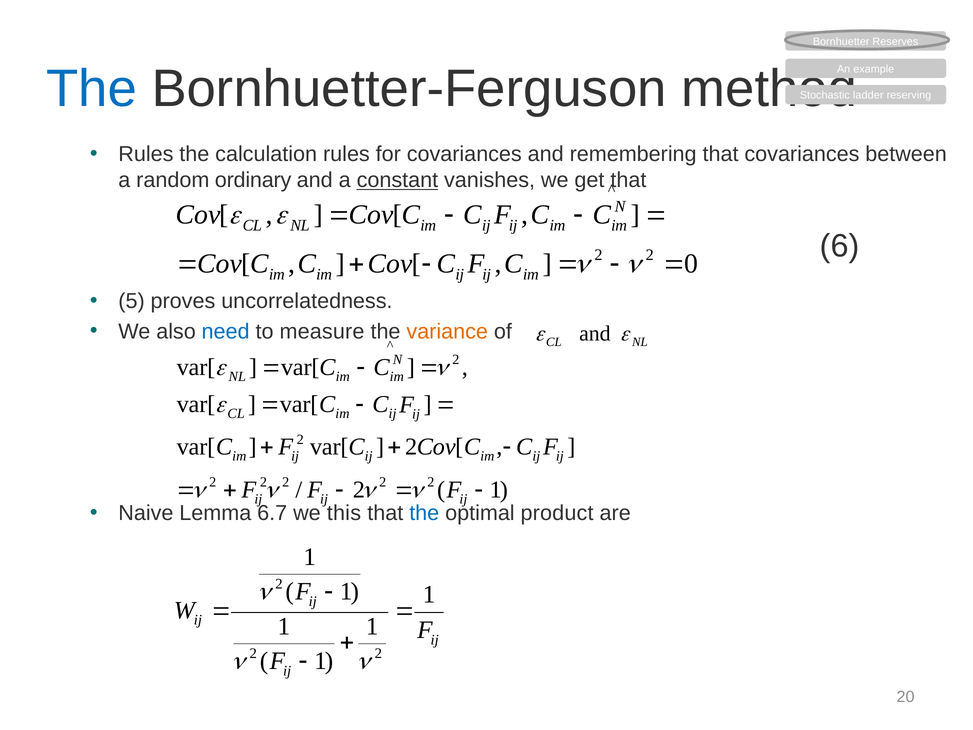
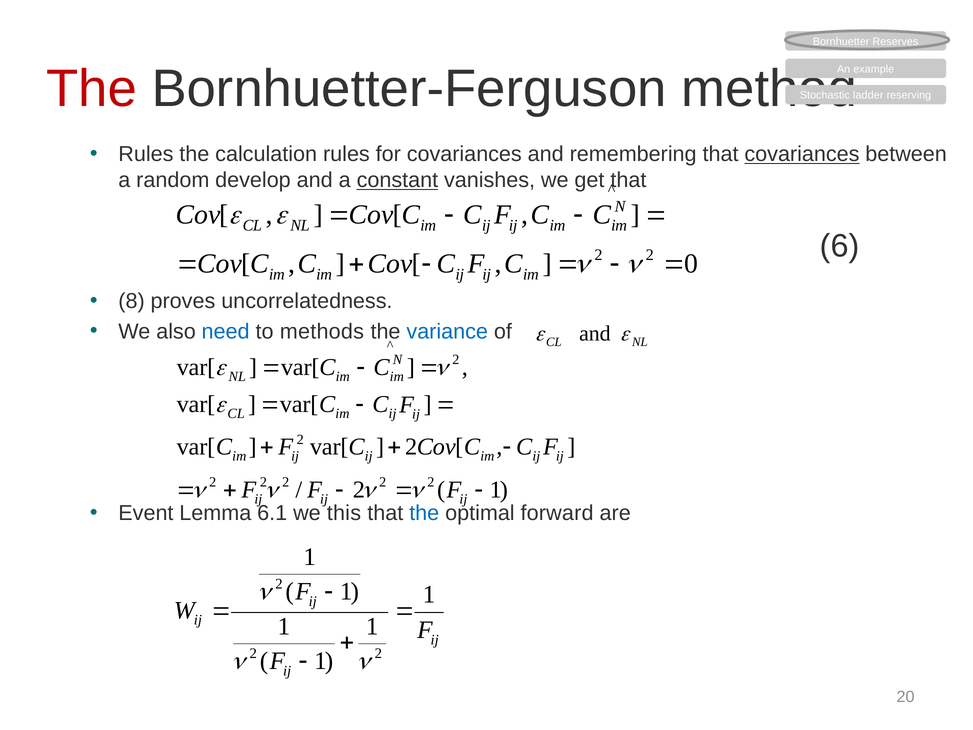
The colour: blue -> red (92, 89)
covariances underline: none -> present (802, 154)
ordinary: ordinary -> develop (253, 180)
5: 5 -> 8 (132, 301)
measure: measure -> methods (322, 331)
variance colour: orange -> blue (447, 331)
Naive: Naive -> Event (146, 513)
6.7: 6.7 -> 6.1 (272, 513)
product: product -> forward (557, 513)
